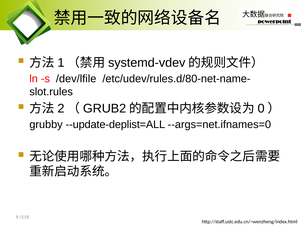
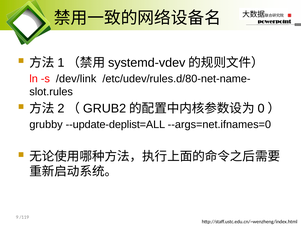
/dev/lfile: /dev/lfile -> /dev/link (76, 79)
